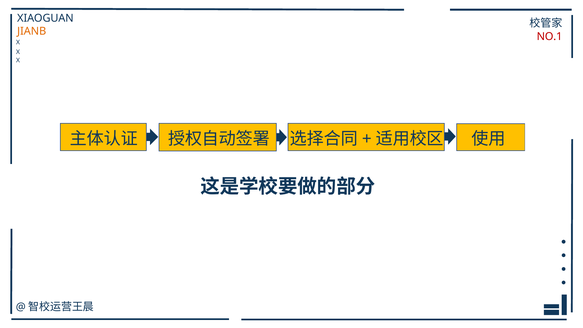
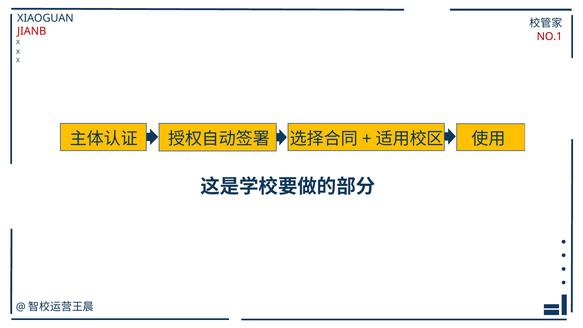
JIANB colour: orange -> red (32, 31)
